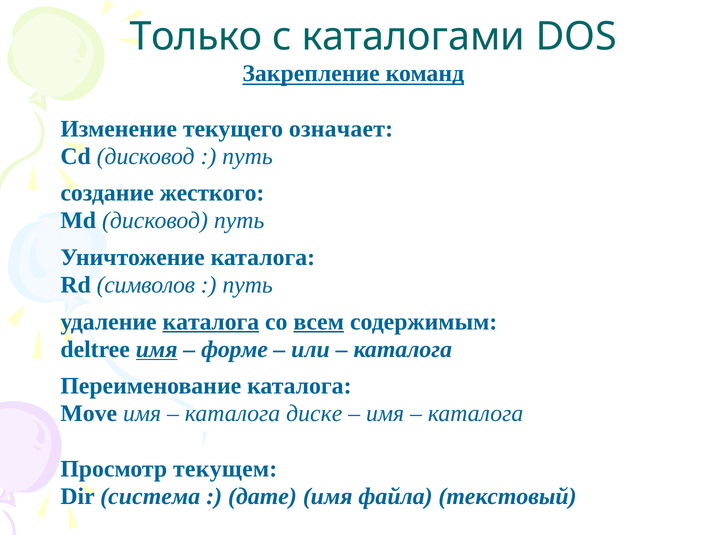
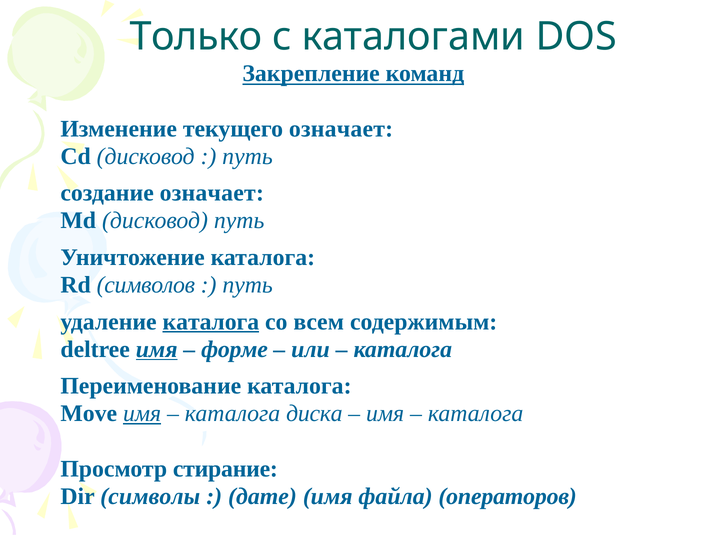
создание жесткого: жесткого -> означает (212, 193)
всем underline: present -> none (319, 322)
имя underline: none -> present (142, 413)
диске: диске -> диска (314, 413)
текущем: текущем -> стирание (225, 468)
система: система -> символы (150, 496)
текстовый: текстовый -> операторов (508, 496)
